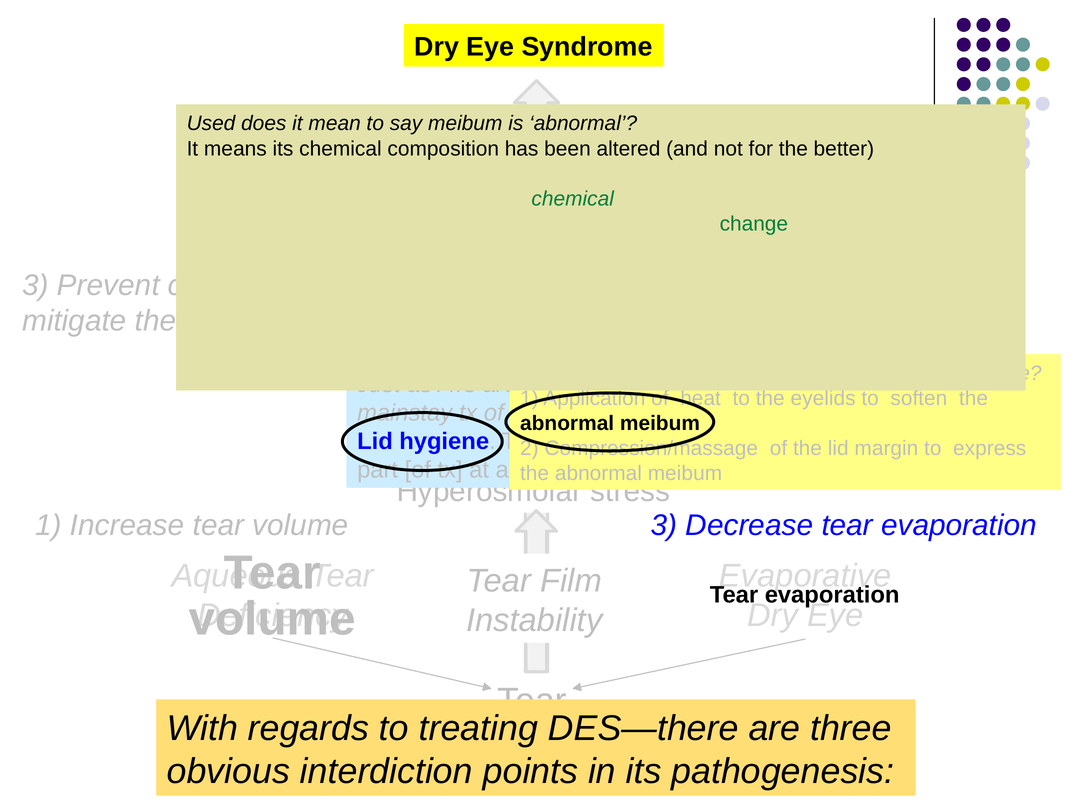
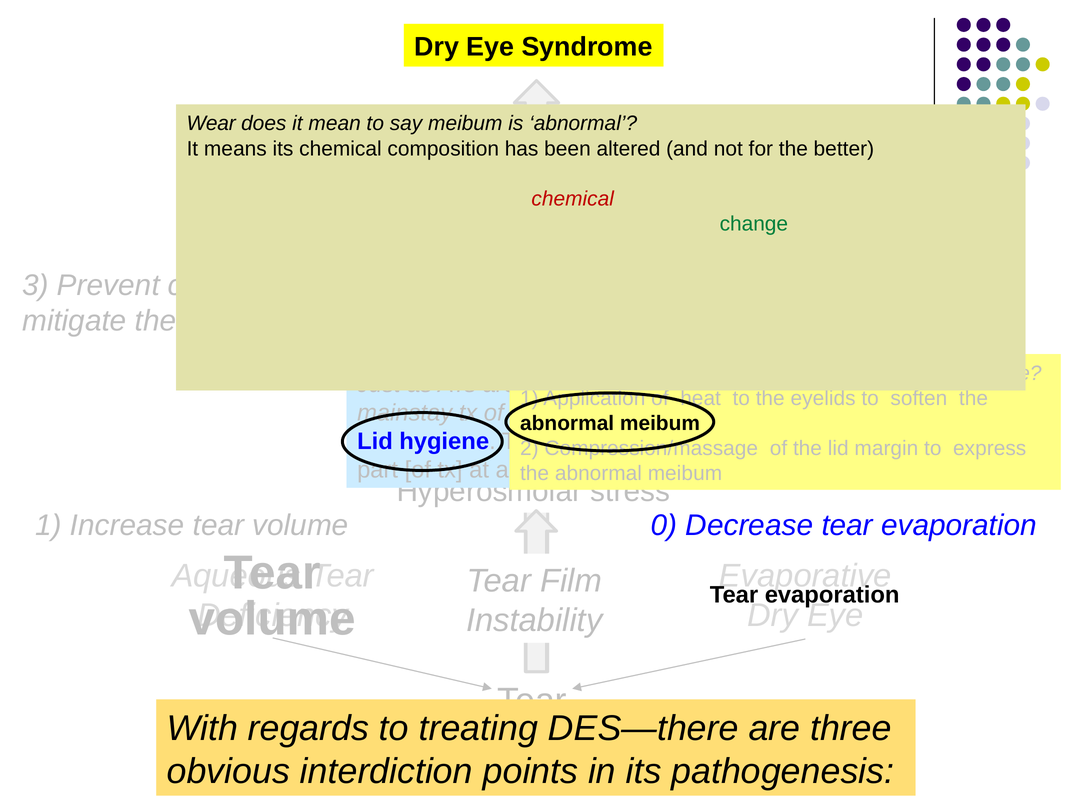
Used: Used -> Wear (211, 124)
chemical colour: green -> red (573, 199)
volume 3: 3 -> 0 (664, 525)
